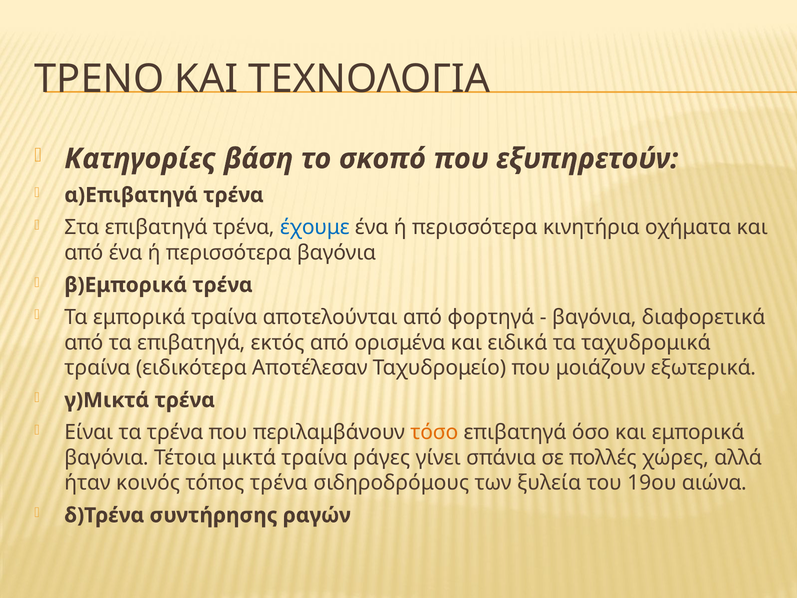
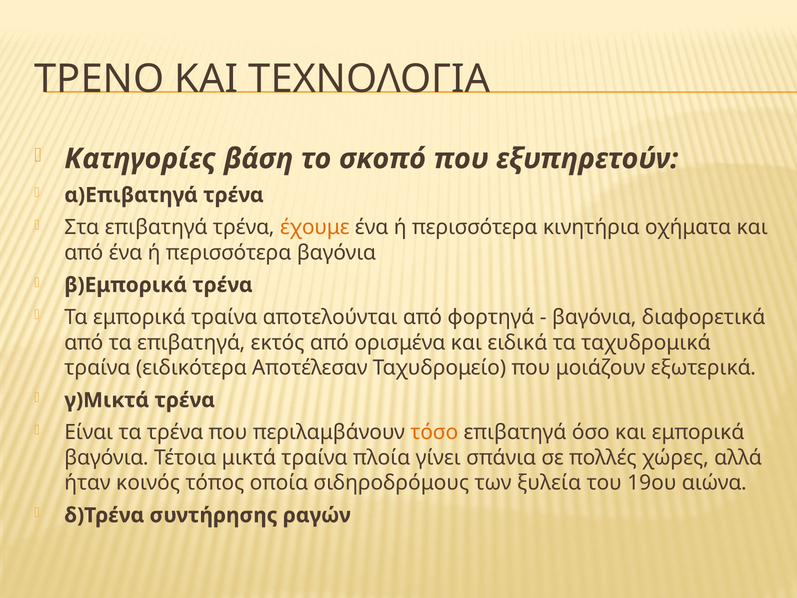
έχουμε colour: blue -> orange (315, 227)
ράγες: ράγες -> πλοία (382, 458)
τόπος τρένα: τρένα -> οποία (279, 483)
